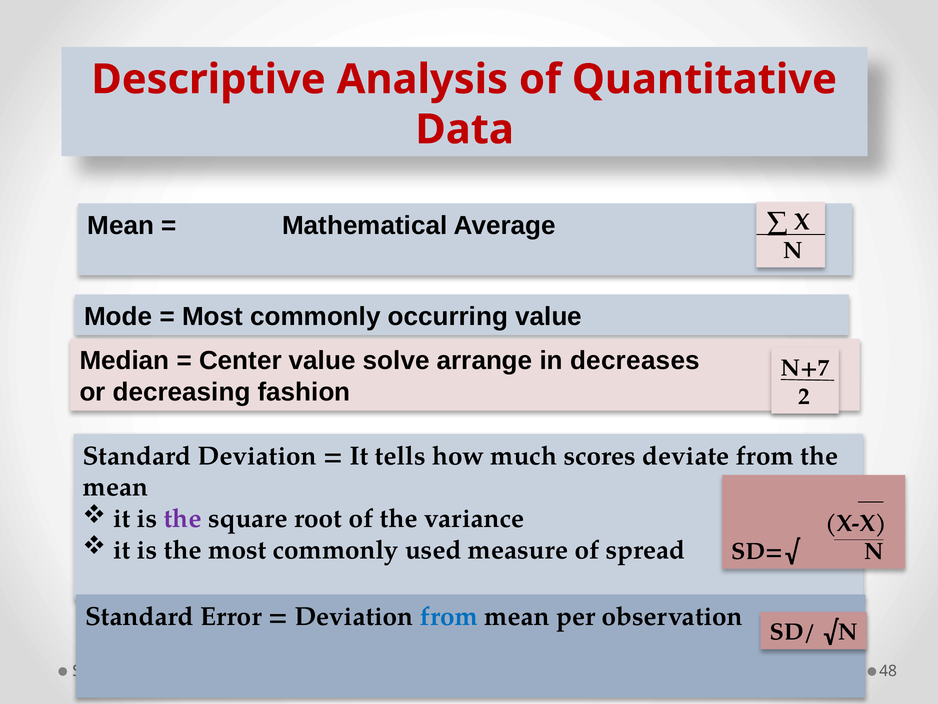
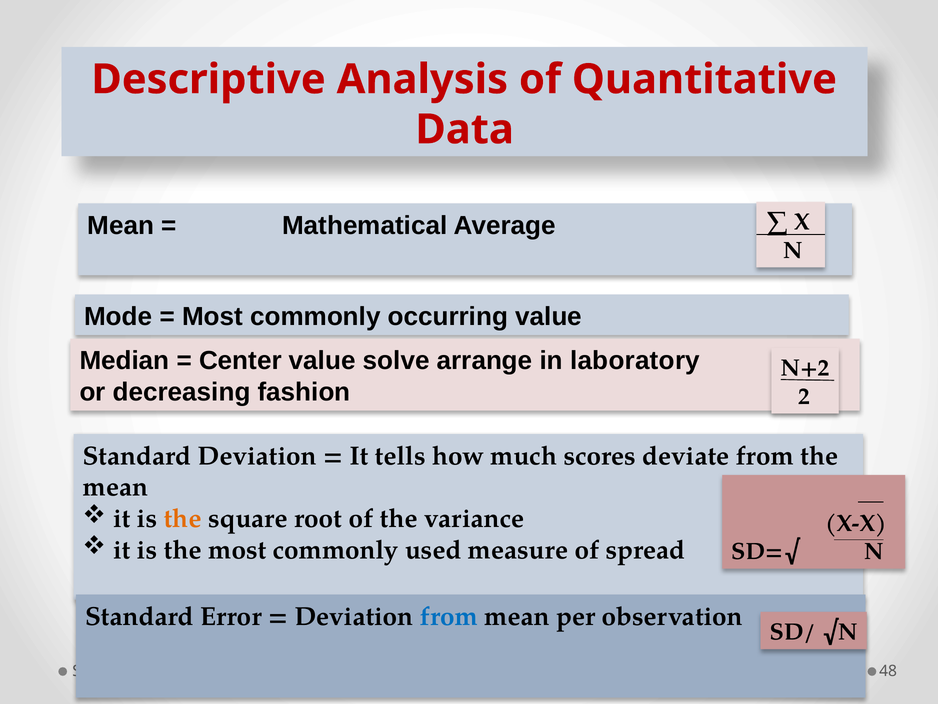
decreases: decreases -> laboratory (635, 361)
N+7: N+7 -> N+2 (805, 368)
the colour: purple -> orange (183, 518)
